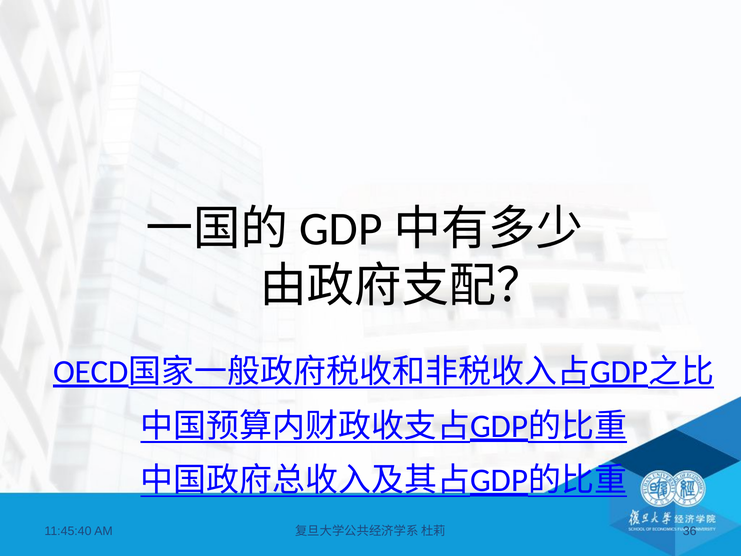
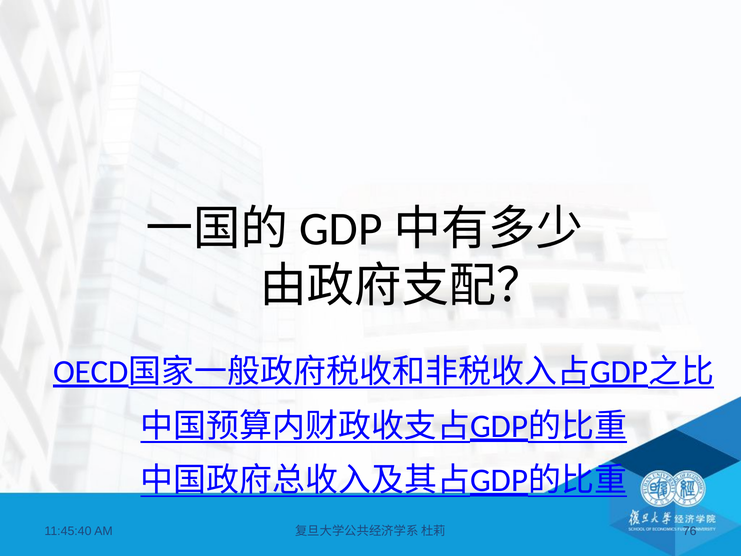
36: 36 -> 76 (690, 531)
